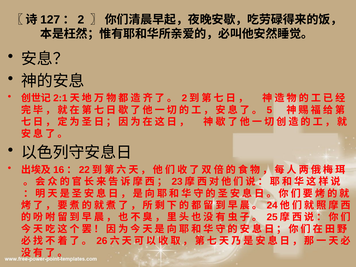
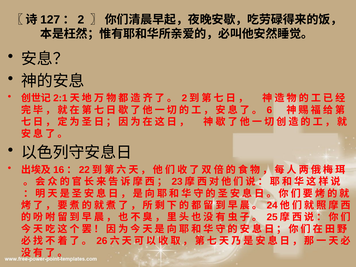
5: 5 -> 6 (269, 110)
